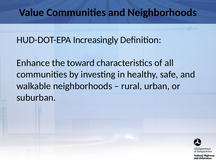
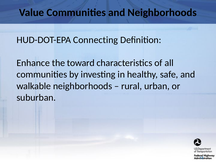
Increasingly: Increasingly -> Connecting (96, 40)
